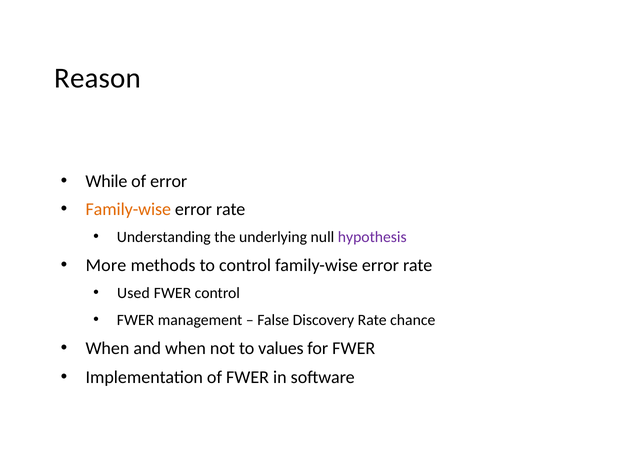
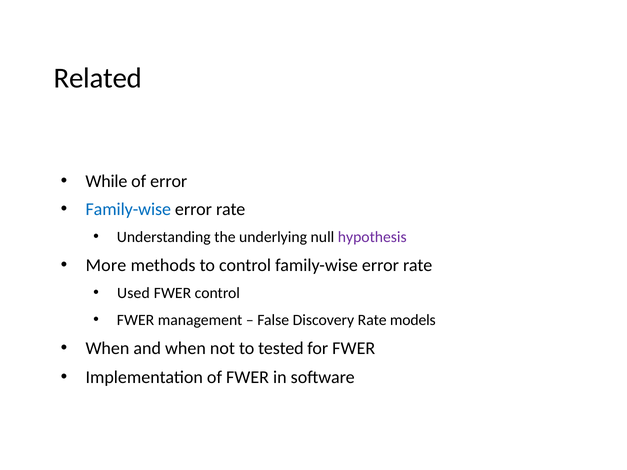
Reason: Reason -> Related (98, 78)
Family-wise colour: orange -> blue (128, 209)
chance: chance -> models (413, 320)
values: values -> tested (281, 348)
